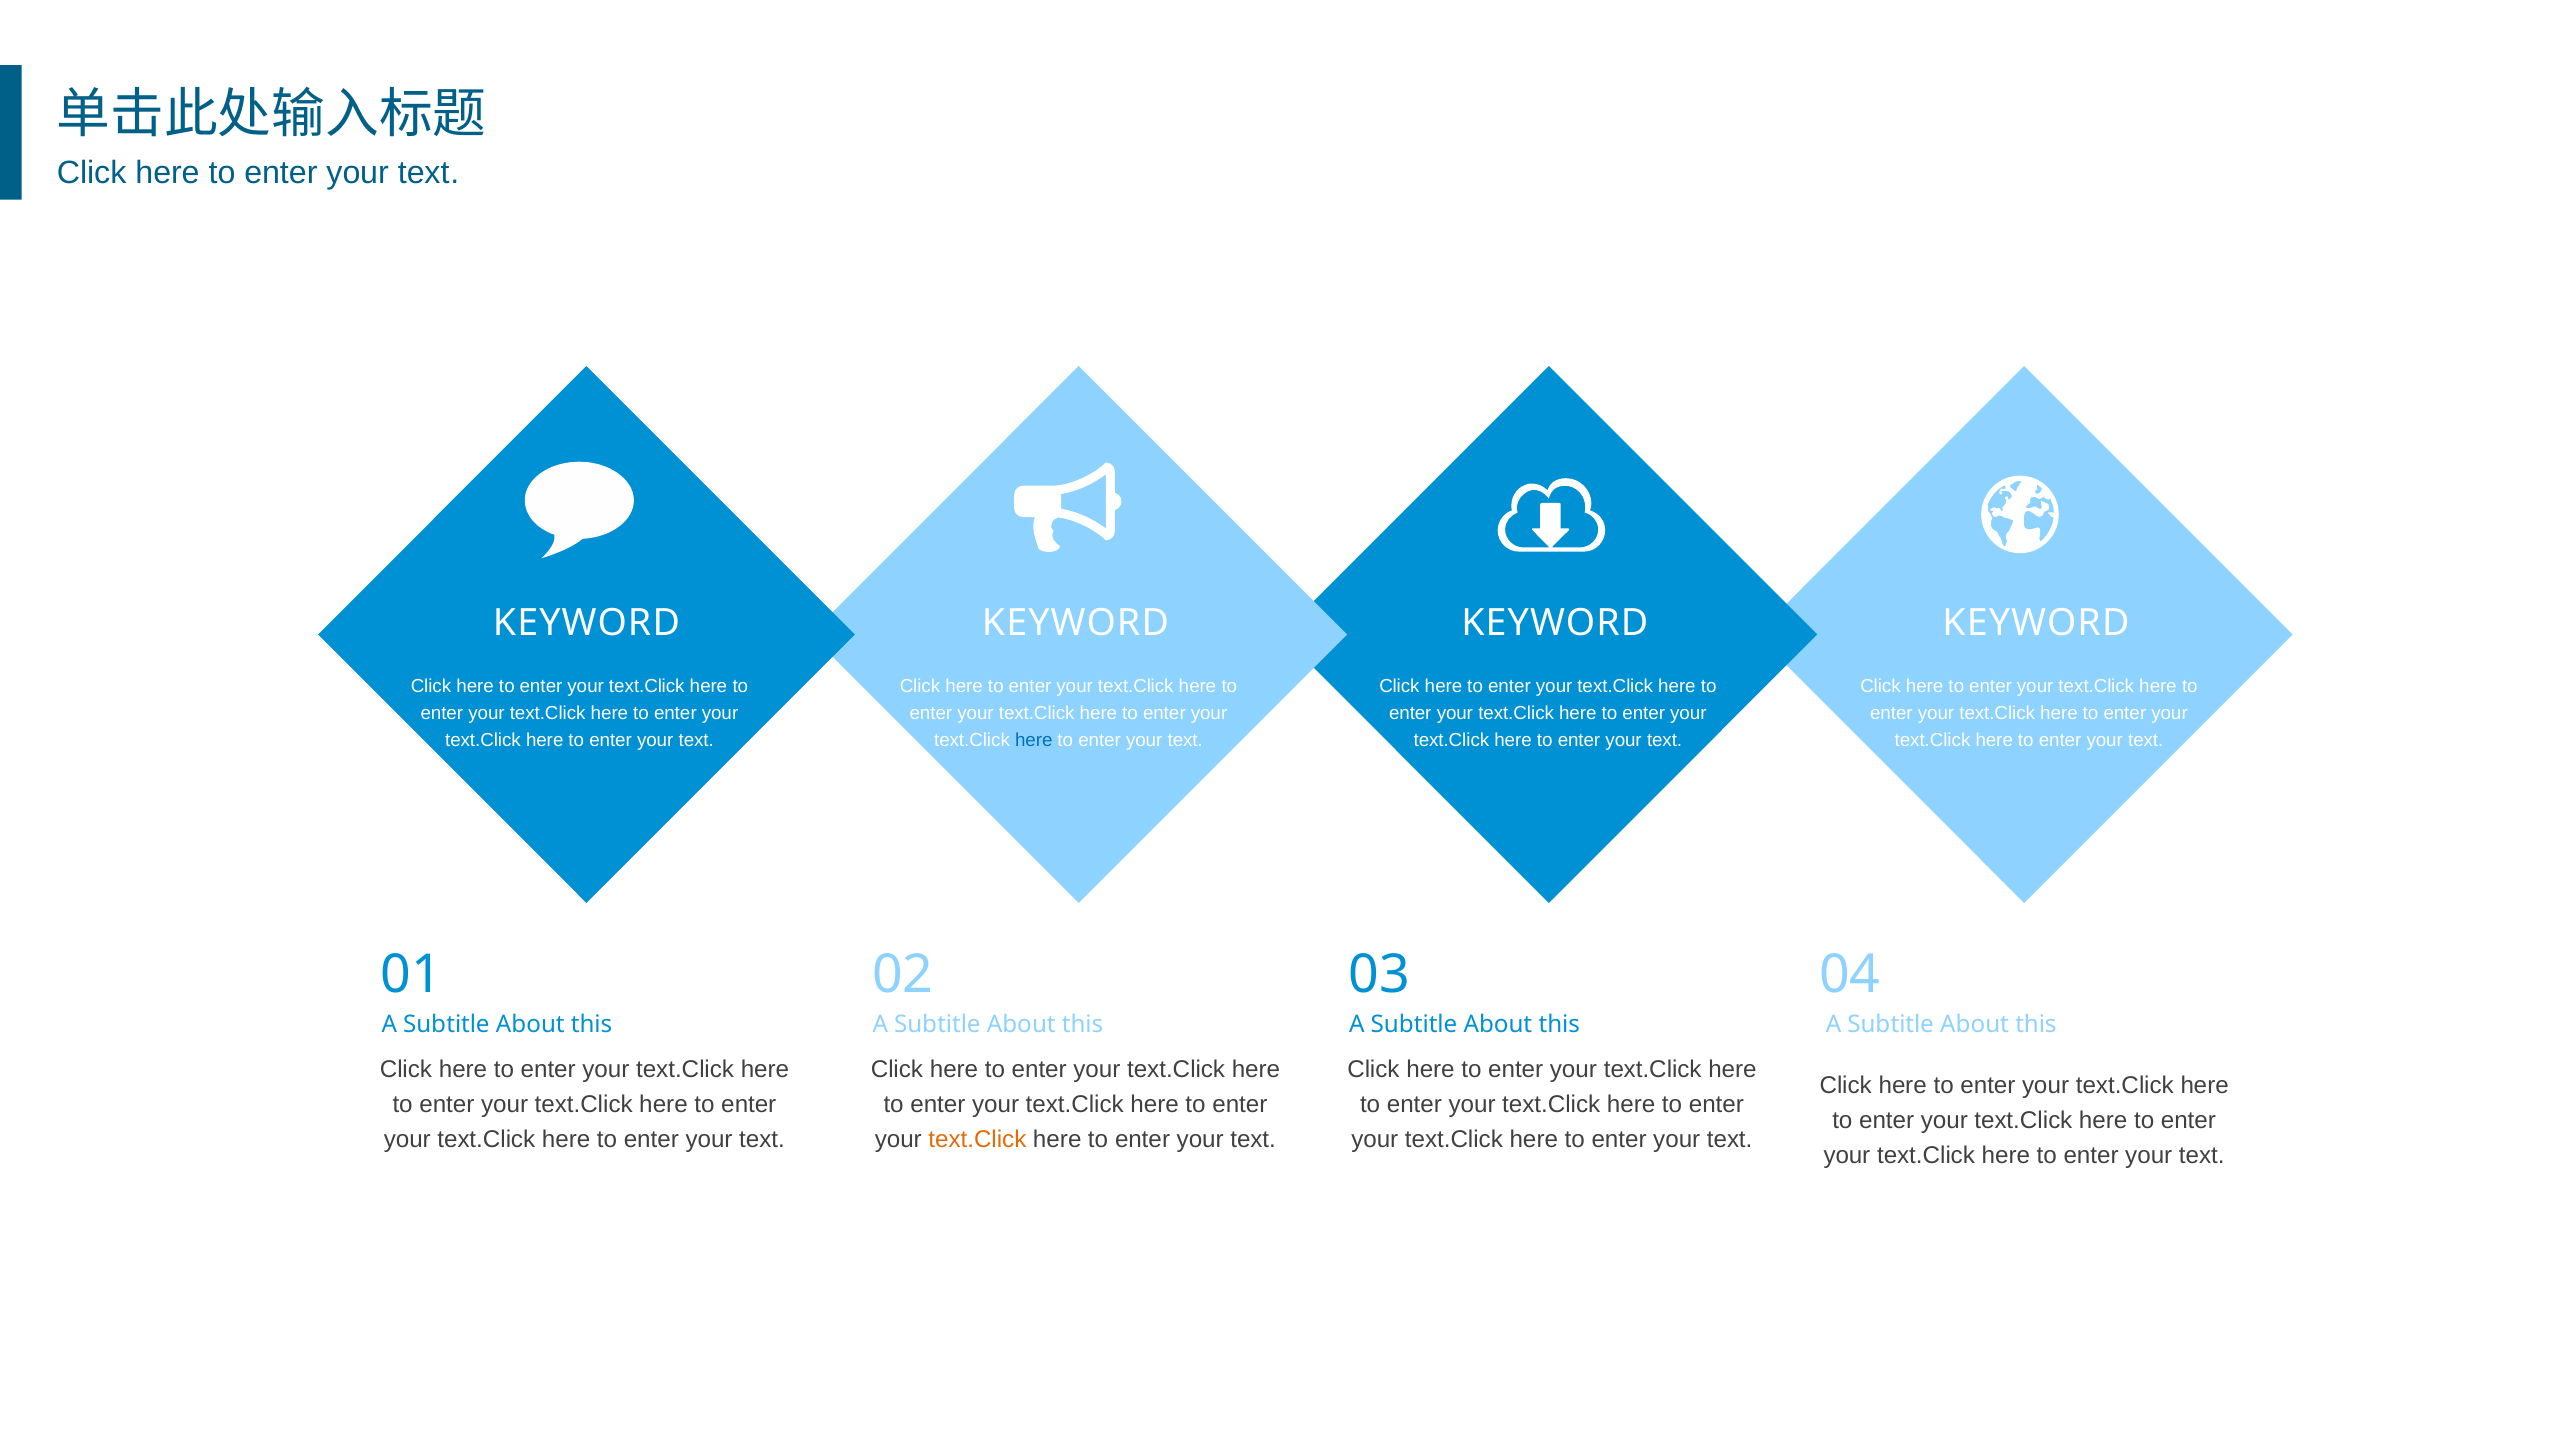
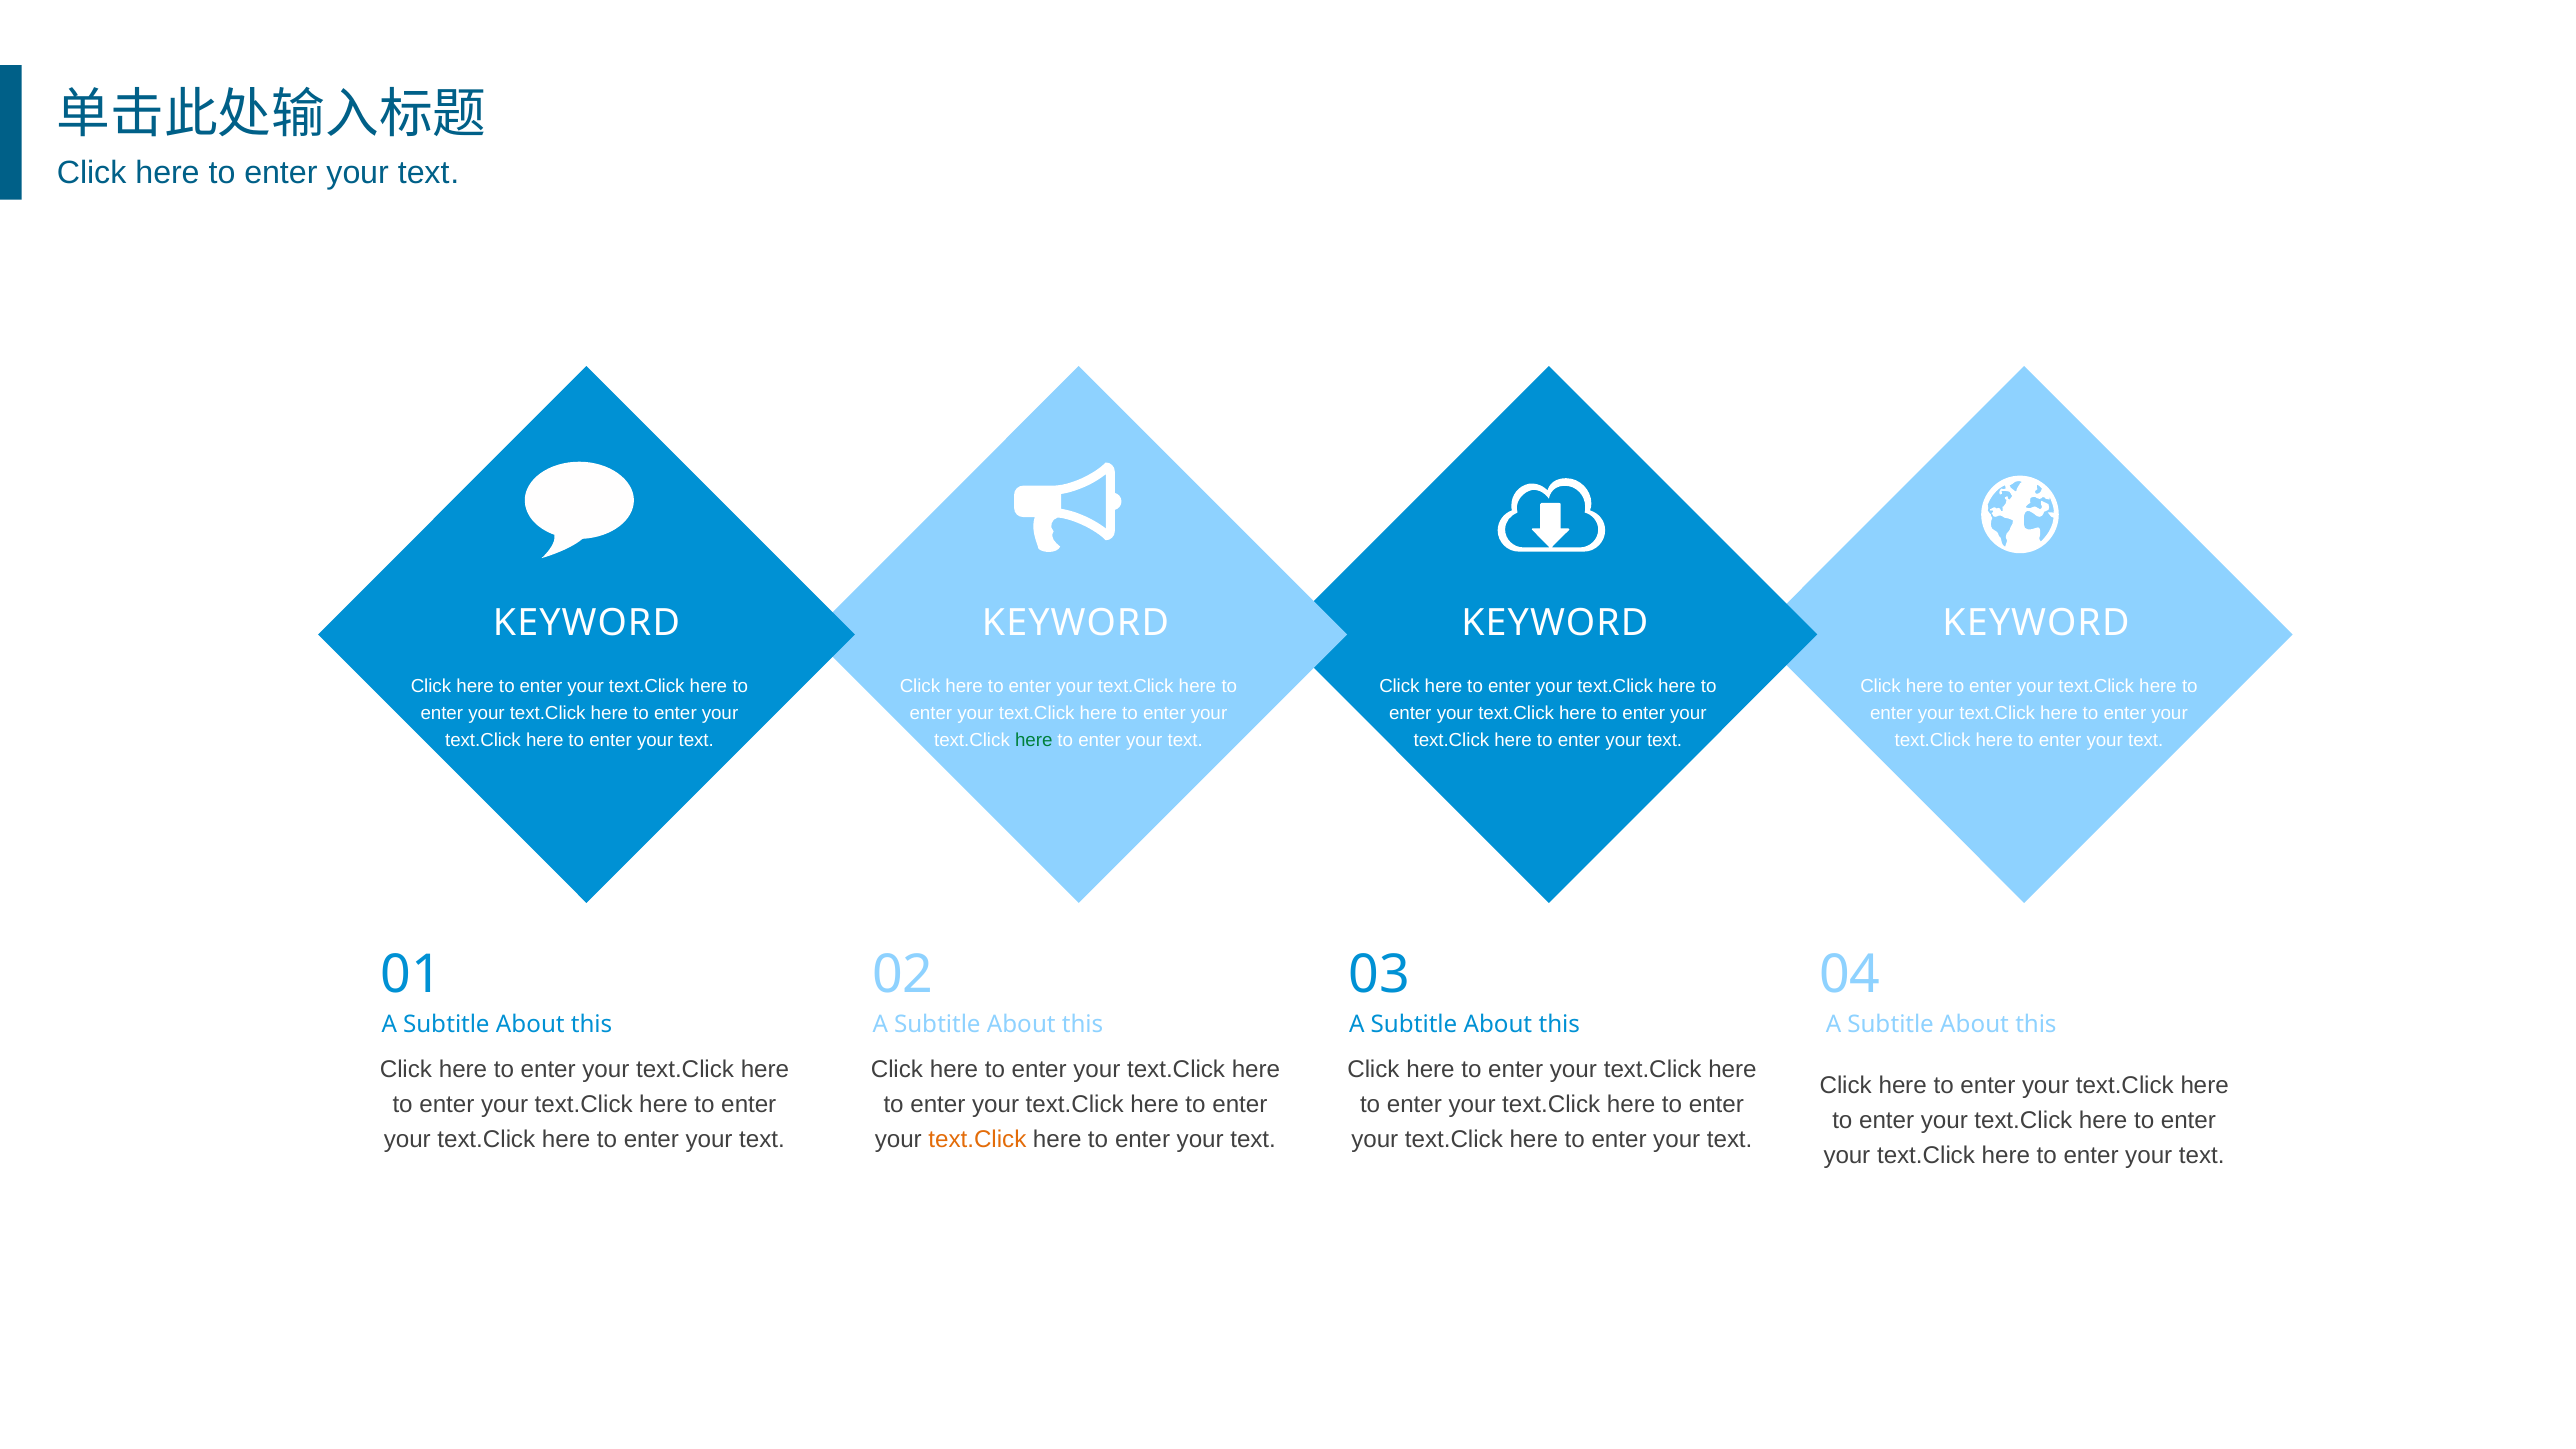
here colour: blue -> green (1034, 741)
